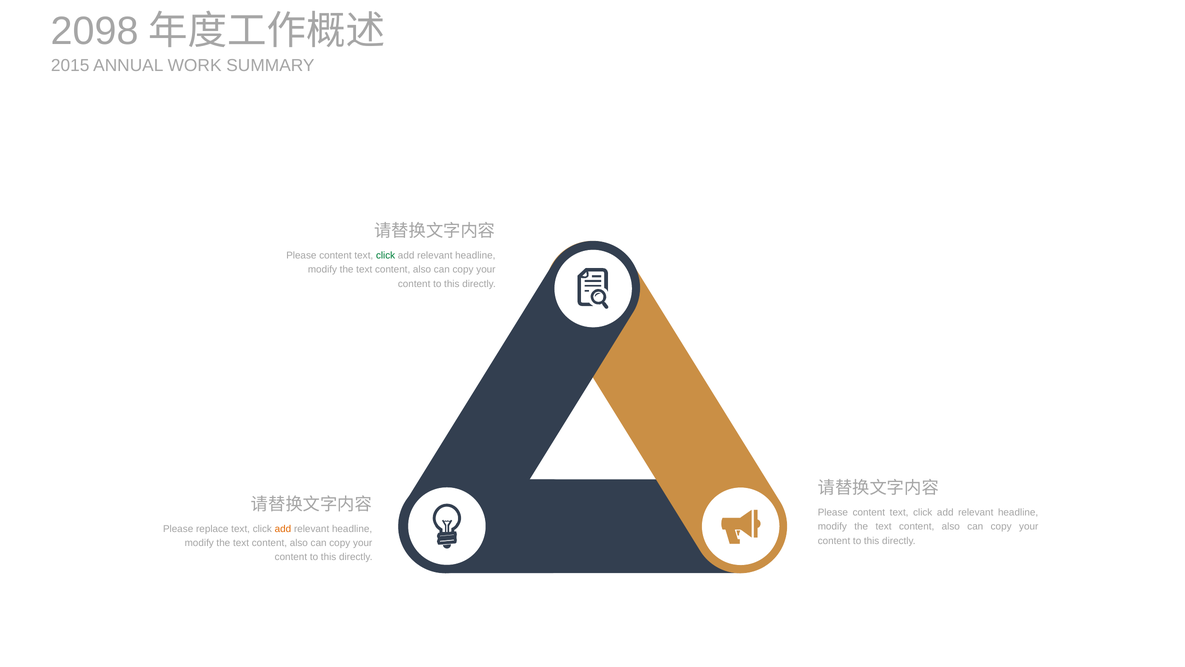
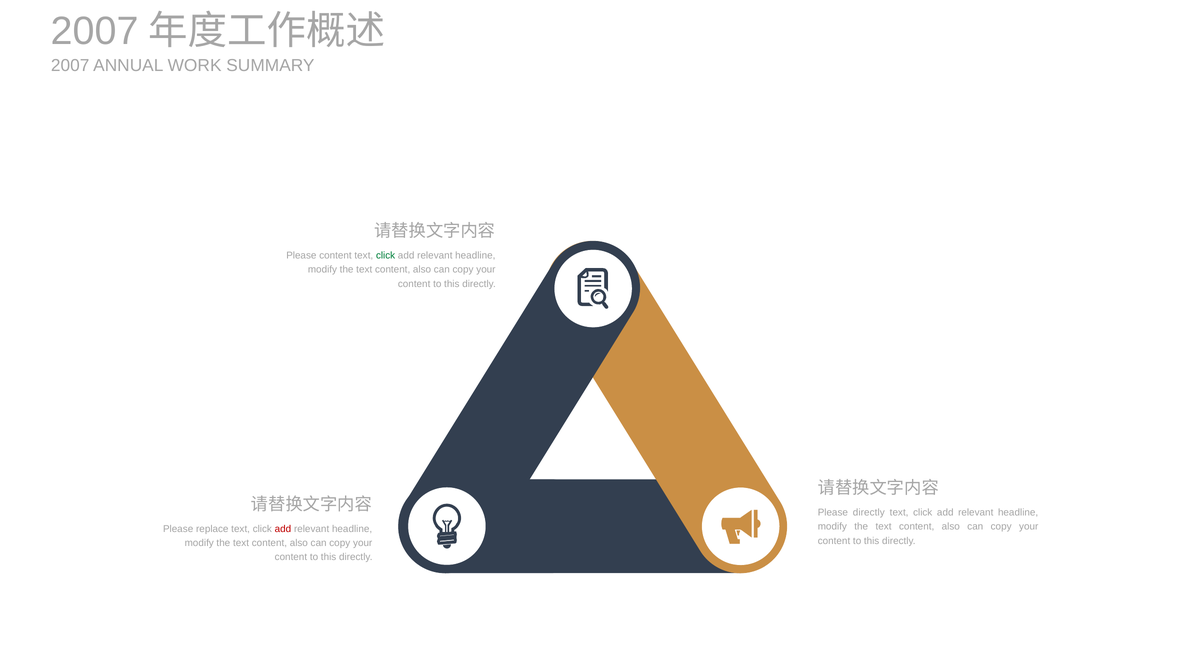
2098: 2098 -> 2007 (95, 31)
2015: 2015 -> 2007 (70, 66)
content: content -> directly (869, 512)
add colour: orange -> red (283, 528)
